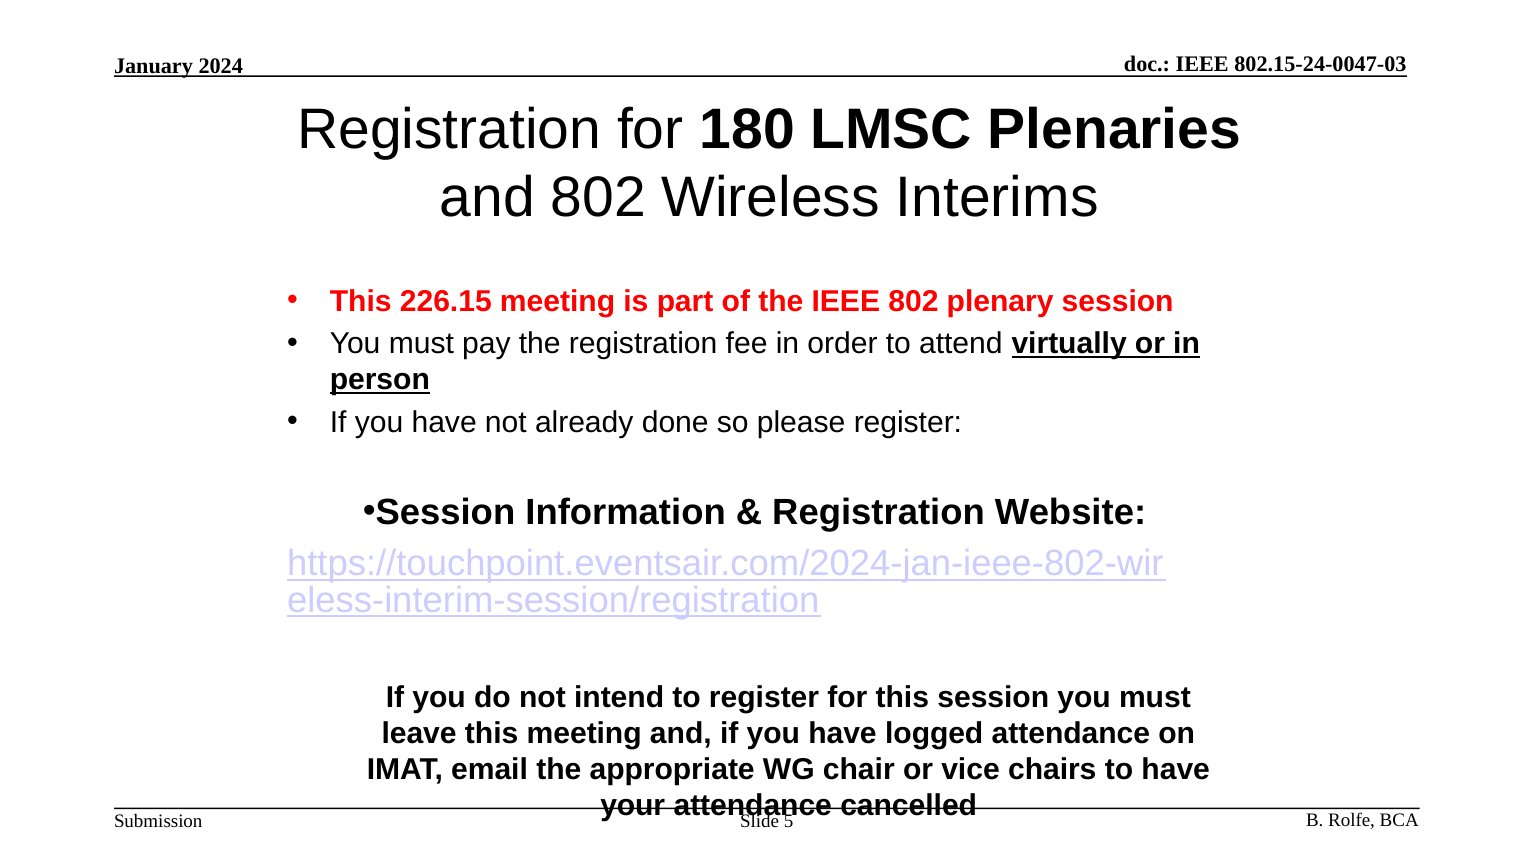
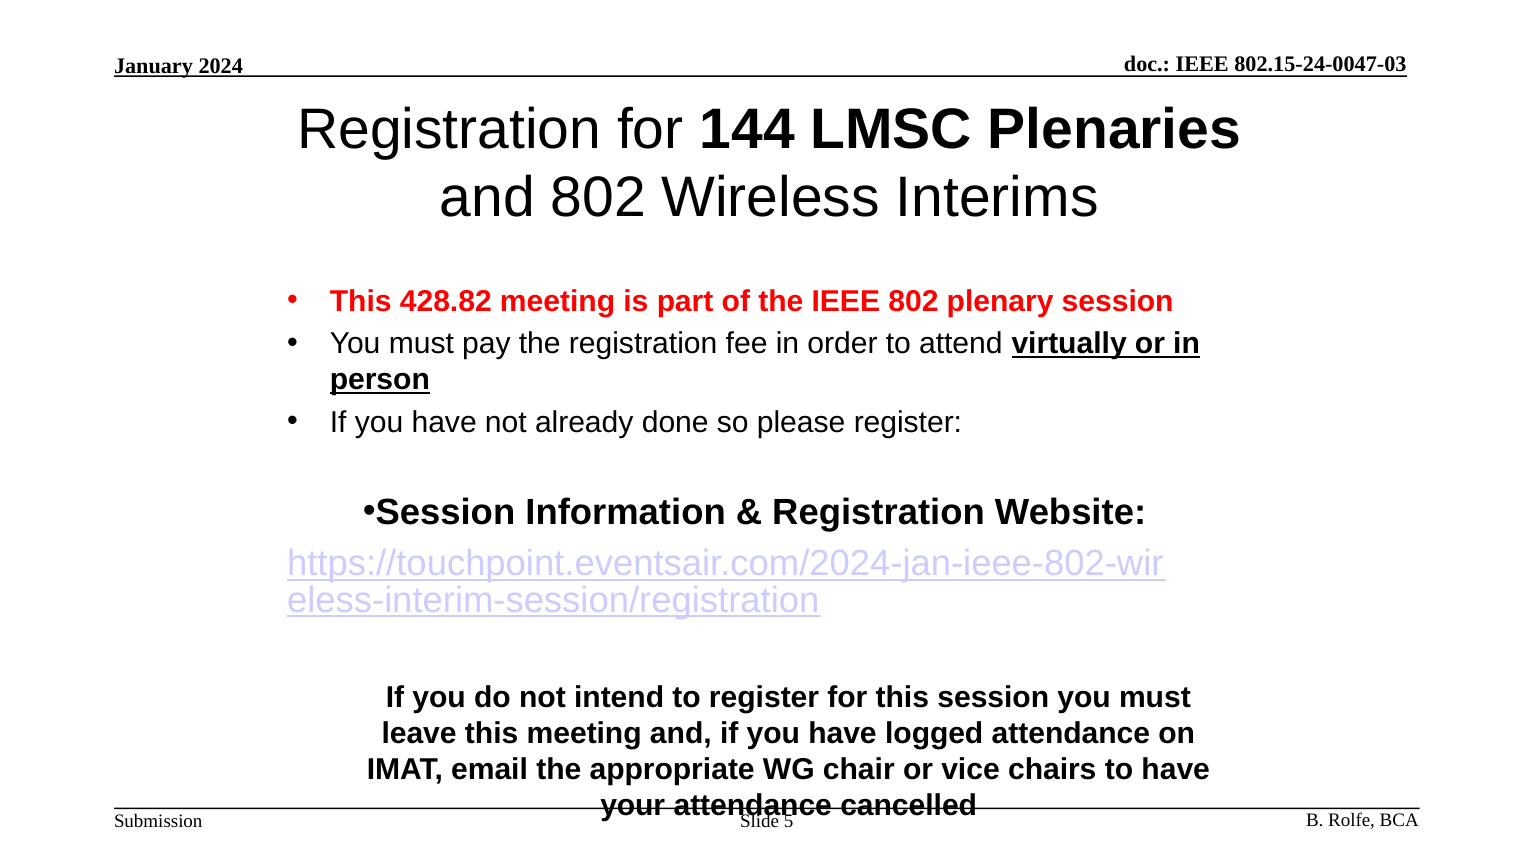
180: 180 -> 144 (747, 130)
226.15: 226.15 -> 428.82 (446, 301)
